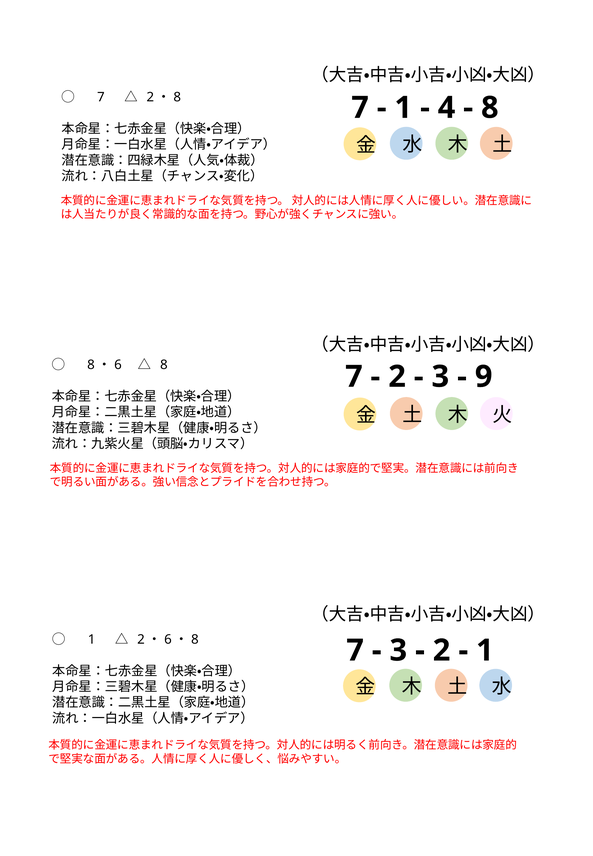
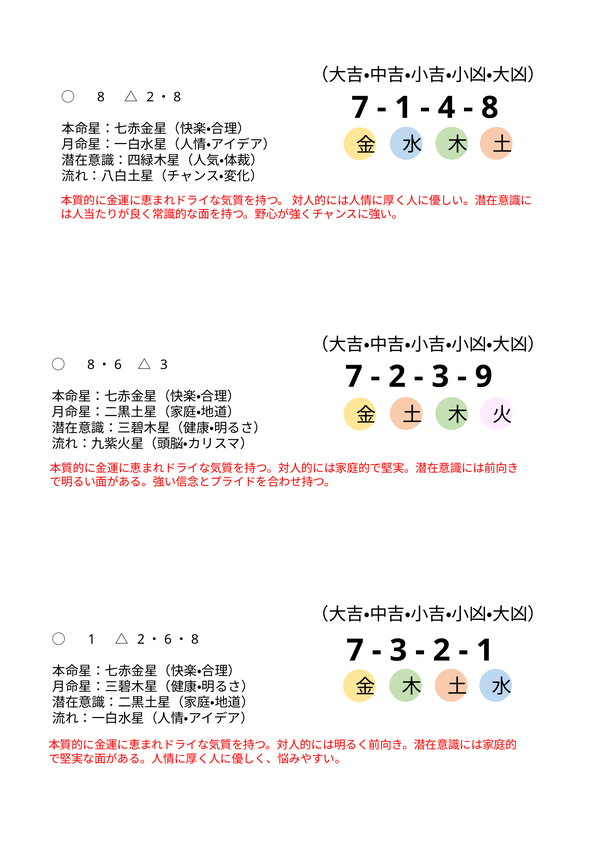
7: 7 -> 8 (101, 97)
8: 8 -> 3 (164, 365)
